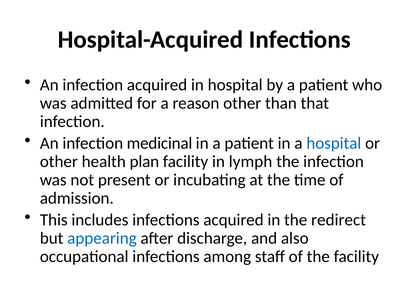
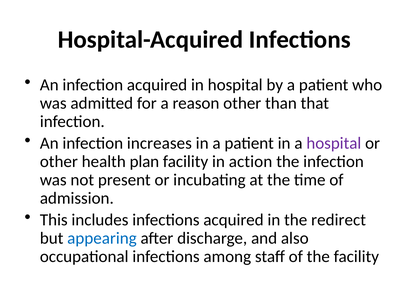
medicinal: medicinal -> increases (159, 144)
hospital colour: blue -> purple (334, 144)
lymph: lymph -> action (251, 162)
